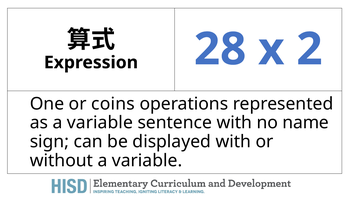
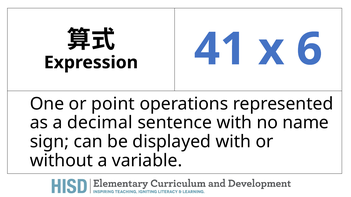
28: 28 -> 41 (220, 49)
2: 2 -> 6 (309, 49)
coins: coins -> point (113, 104)
as a variable: variable -> decimal (100, 123)
